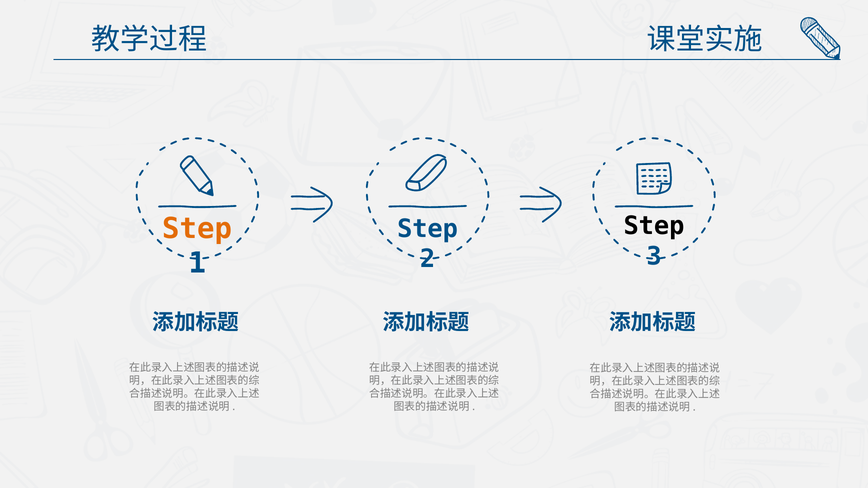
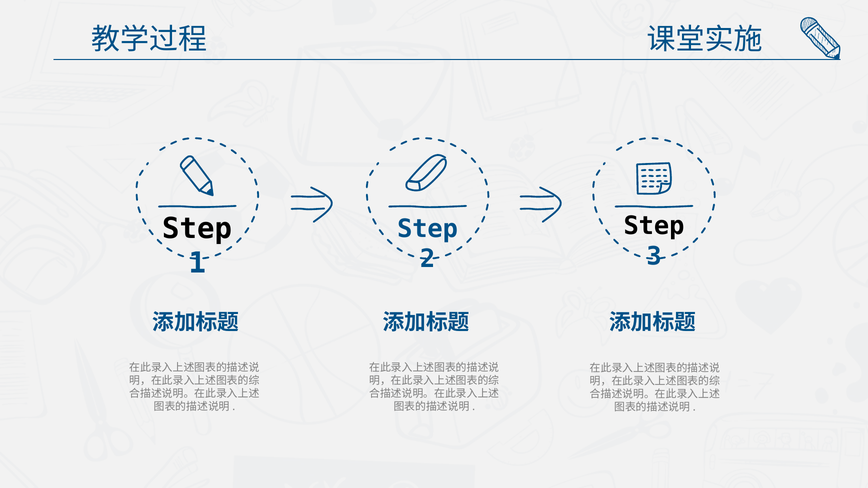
Step colour: orange -> black (197, 229)
